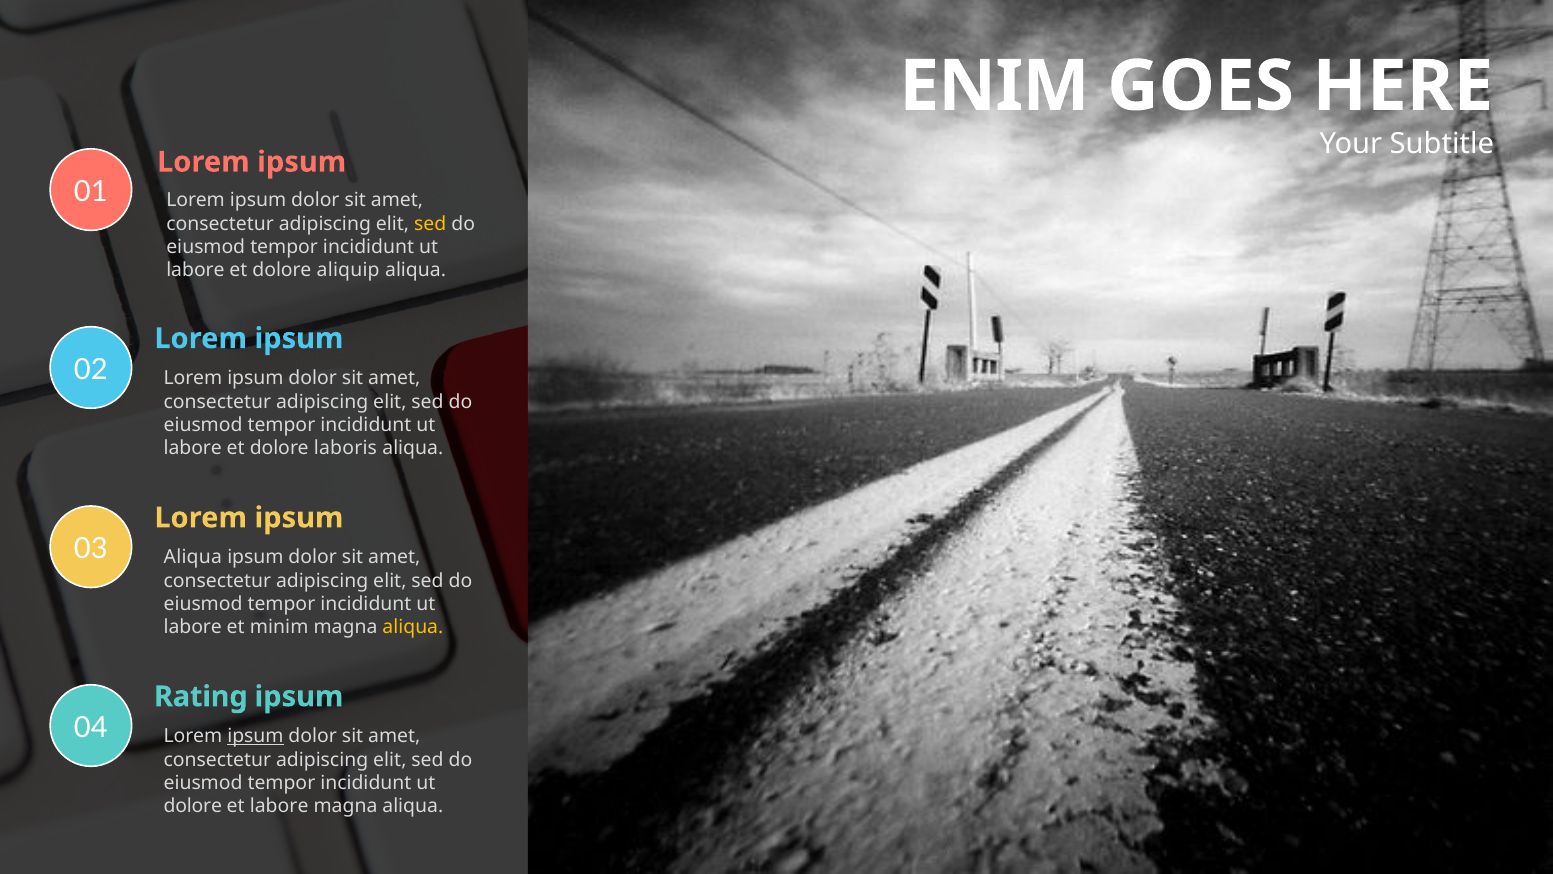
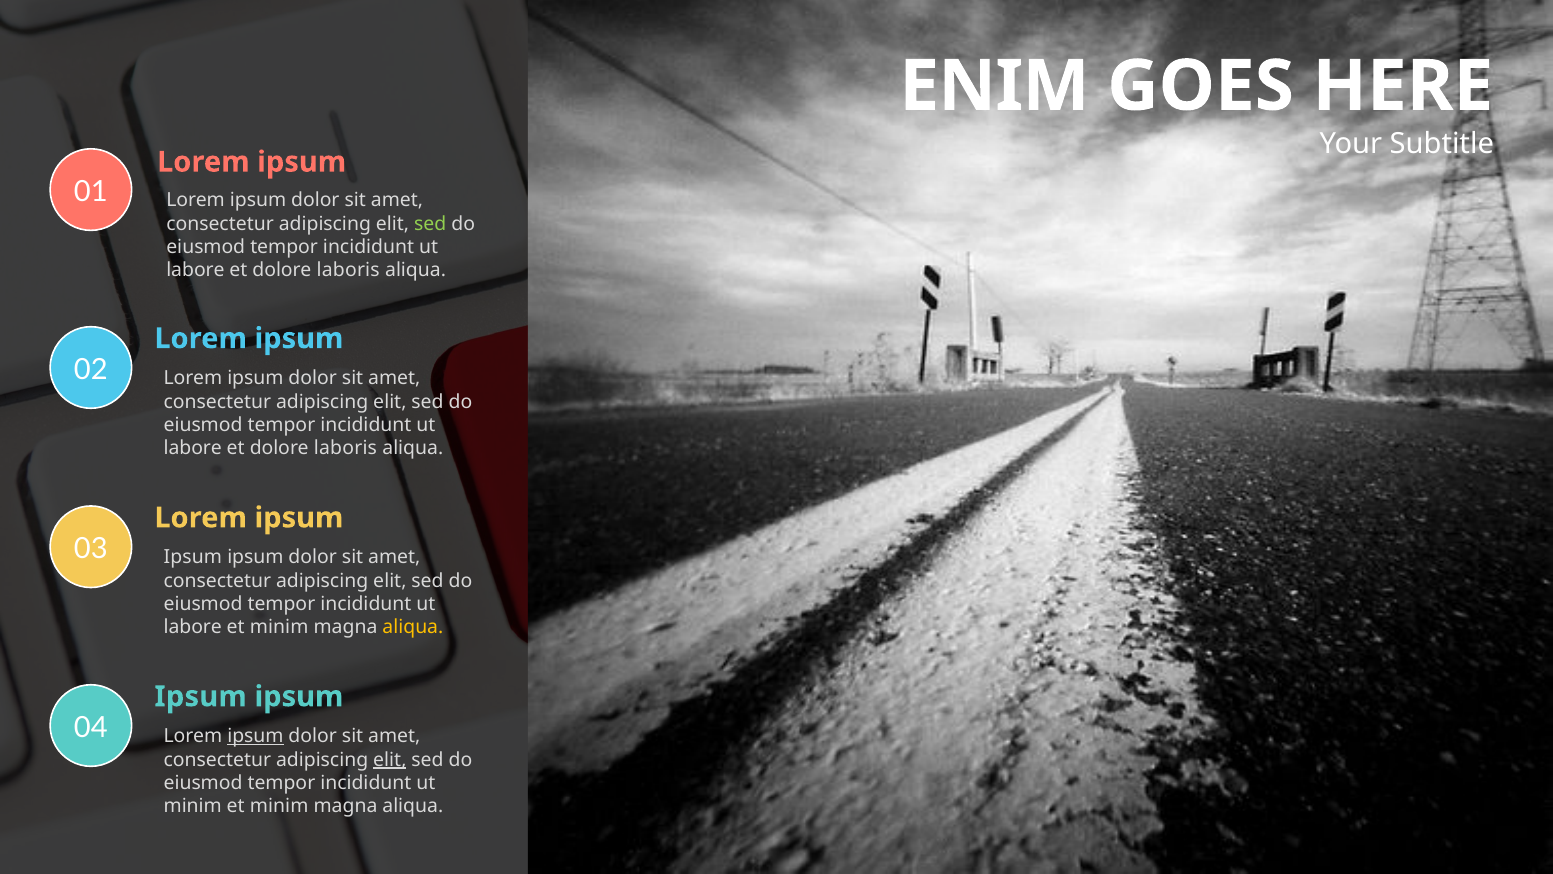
sed colour: yellow -> light green (430, 224)
aliquip: aliquip -> laboris (348, 270)
Aliqua: Aliqua -> Ipsum (193, 557)
Rating: Rating -> Ipsum (201, 696)
elit underline: none -> present (390, 759)
dolore: dolore -> minim (193, 806)
labore: labore -> minim (279, 806)
